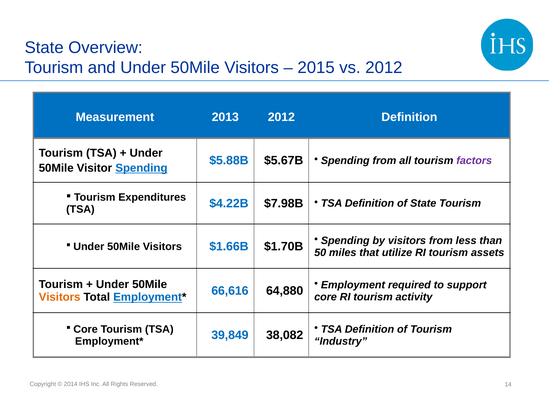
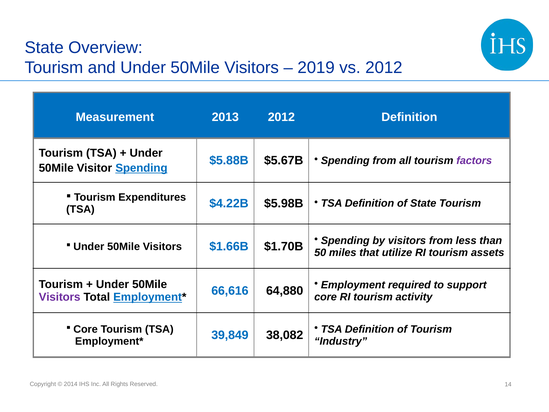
2015: 2015 -> 2019 (316, 68)
$7.98B: $7.98B -> $5.98B (284, 203)
Visitors colour: orange -> purple (60, 297)
